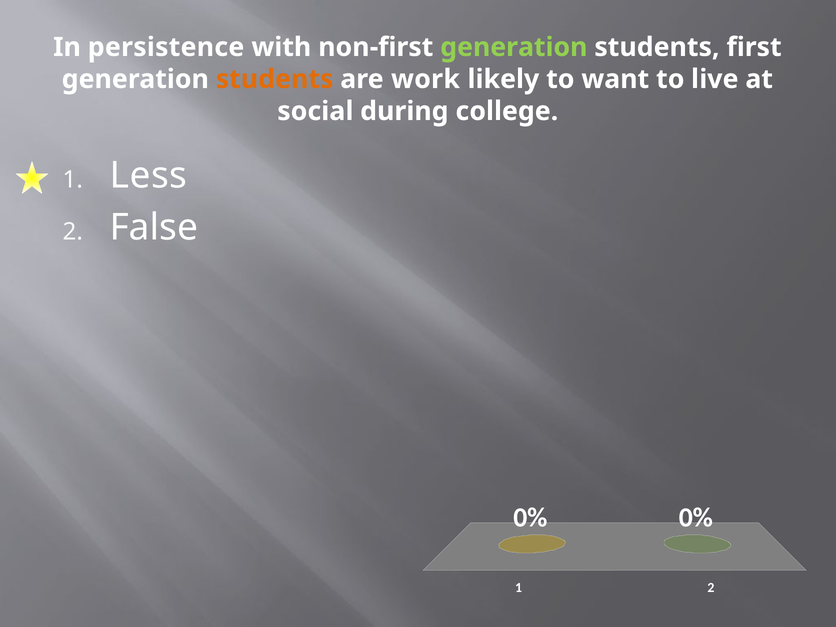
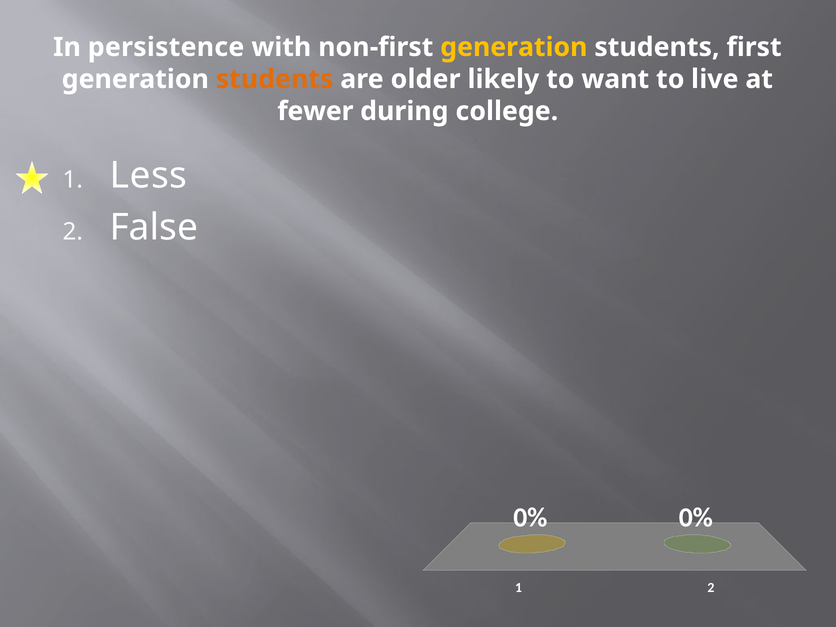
generation colour: light green -> yellow (514, 47)
work: work -> older (426, 79)
social: social -> fewer (315, 111)
